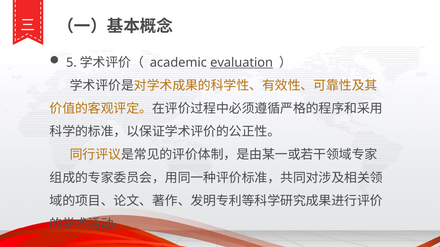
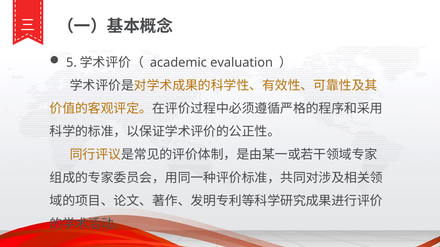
evaluation underline: present -> none (242, 63)
